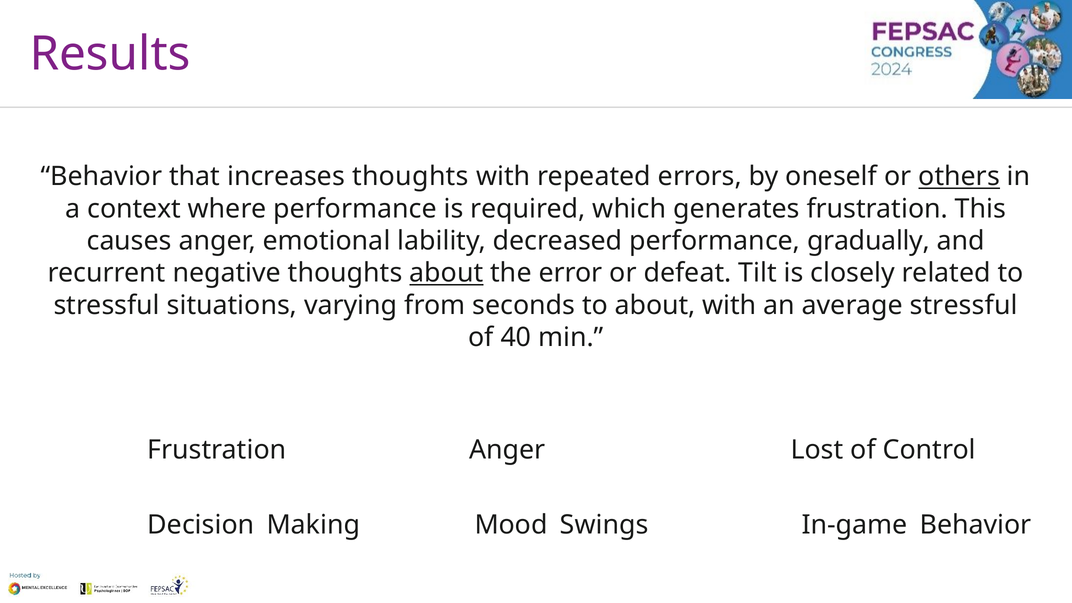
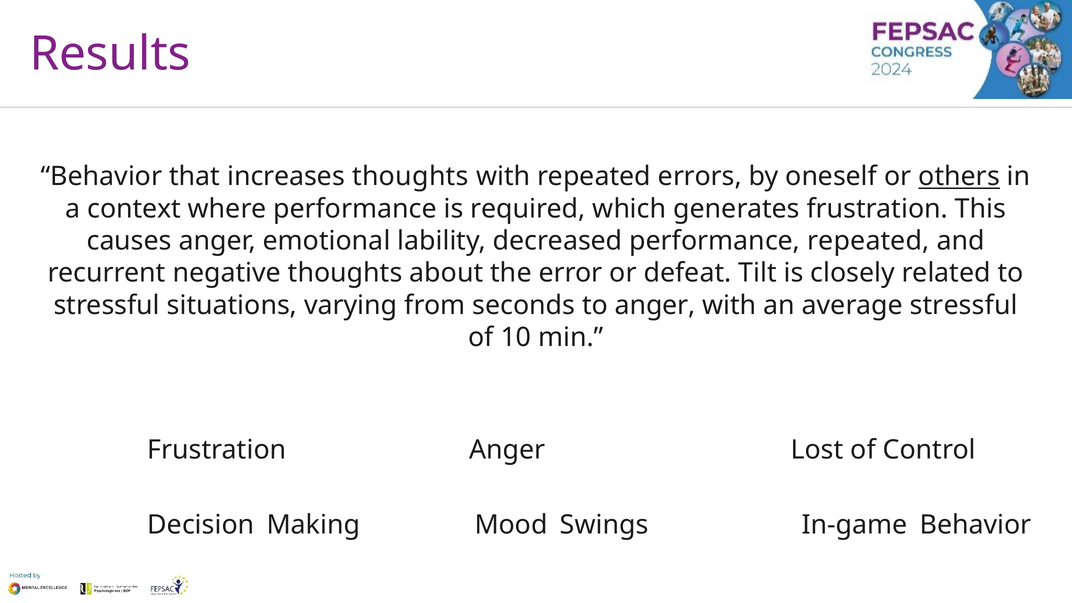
performance gradually: gradually -> repeated (868, 241)
about underline: present -> none (446, 273)
to about: about -> anger (655, 305)
40: 40 -> 10 (516, 337)
